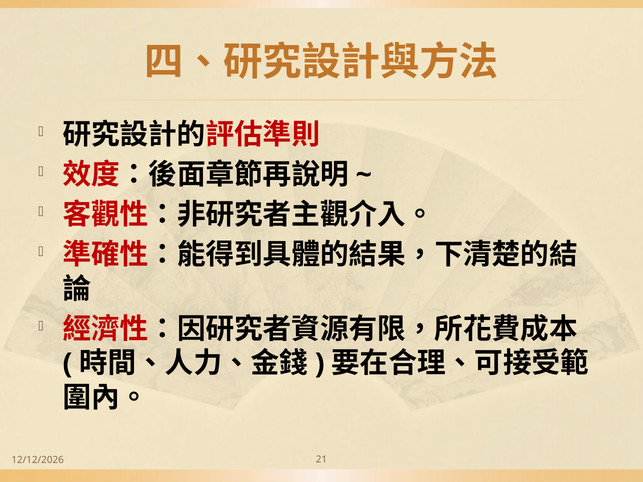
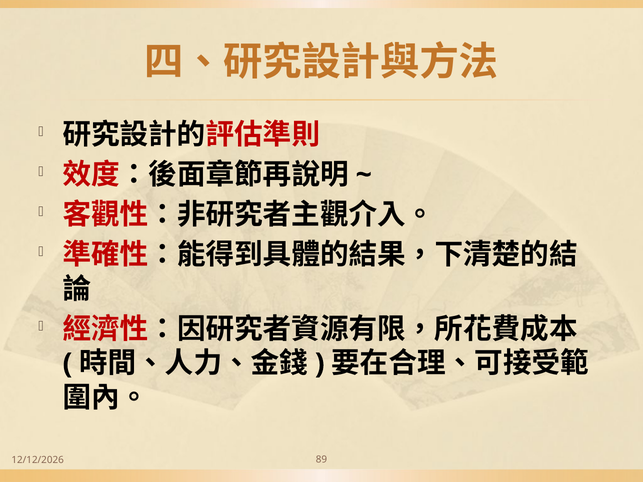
21: 21 -> 89 (321, 460)
